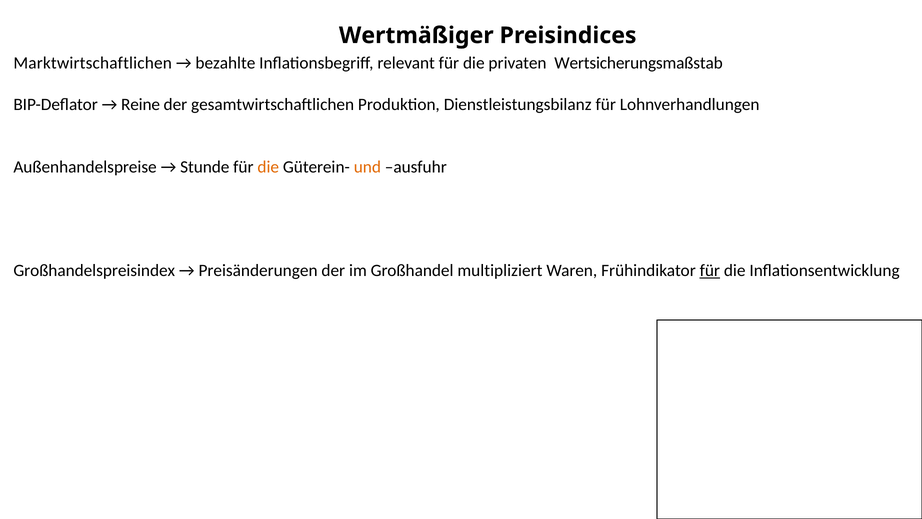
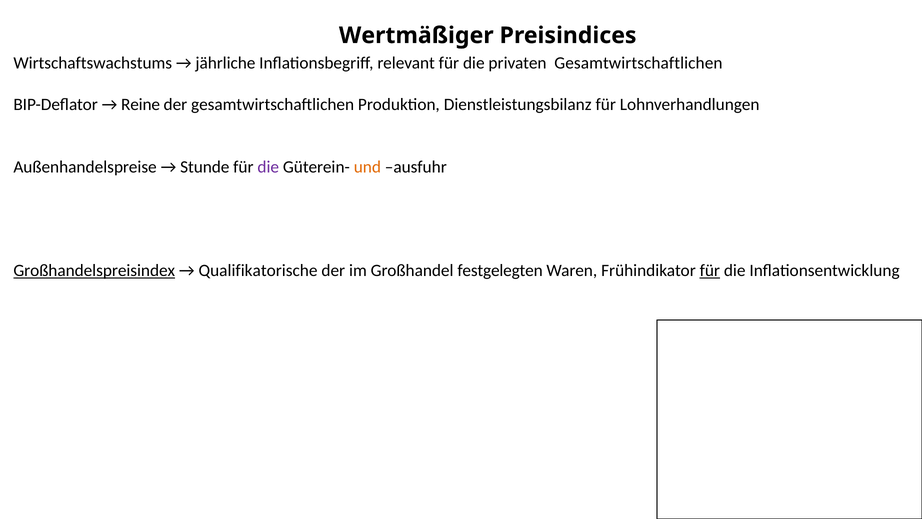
Marktwirtschaftlichen: Marktwirtschaftlichen -> Wirtschaftswachstums (93, 63)
bezahlte: bezahlte -> jährliche (225, 63)
privaten Wertsicherungsmaßstab: Wertsicherungsmaßstab -> Gesamtwirtschaftlichen (638, 63)
die colour: orange -> purple (268, 167)
Großhandelspreisindex underline: none -> present (94, 271)
Preisänderungen: Preisänderungen -> Qualifikatorische (258, 271)
multipliziert: multipliziert -> festgelegten (500, 271)
